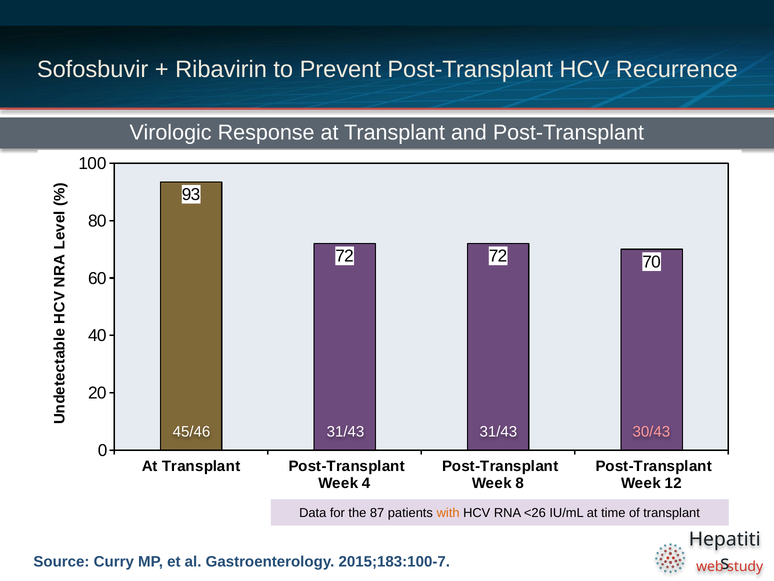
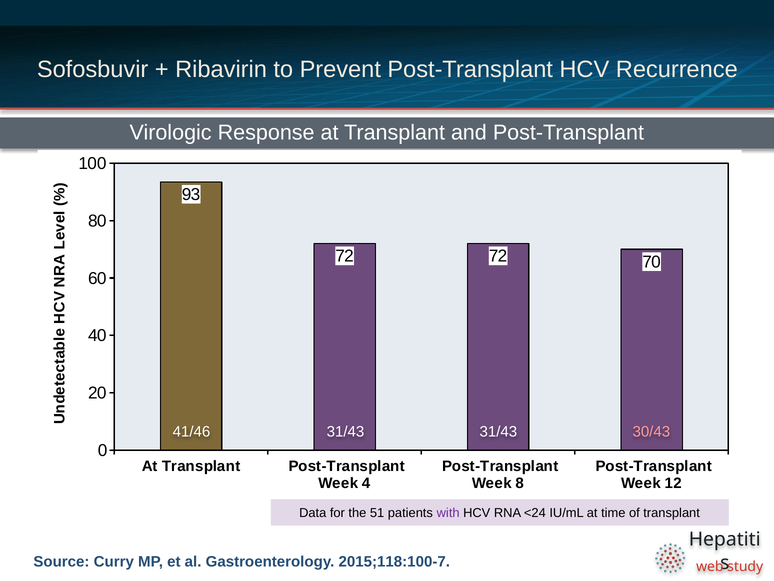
45/46: 45/46 -> 41/46 (191, 431)
87: 87 -> 51 (377, 513)
with colour: orange -> purple (448, 513)
<26: <26 -> <24 (535, 513)
2015;183:100-7: 2015;183:100-7 -> 2015;118:100-7 (394, 562)
